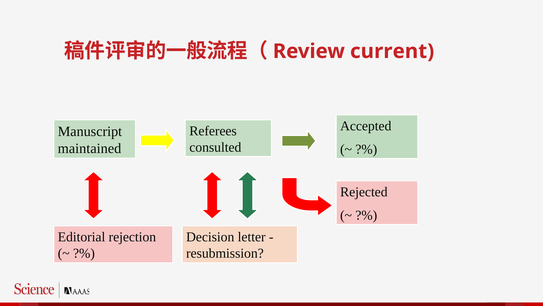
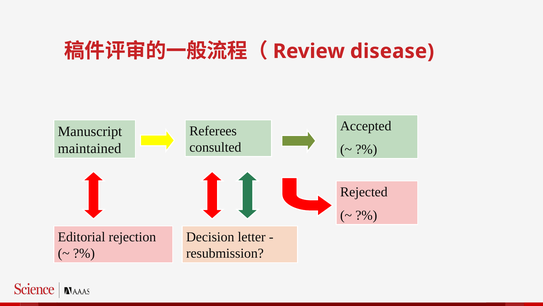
current: current -> disease (392, 51)
